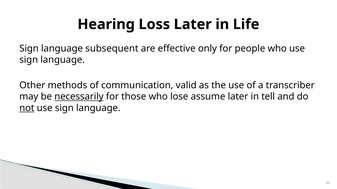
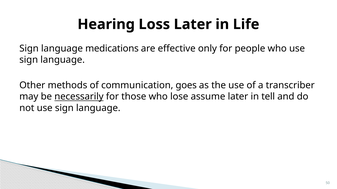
subsequent: subsequent -> medications (112, 49)
valid: valid -> goes (186, 86)
not underline: present -> none (27, 108)
